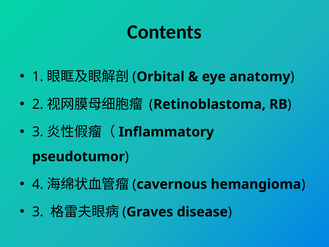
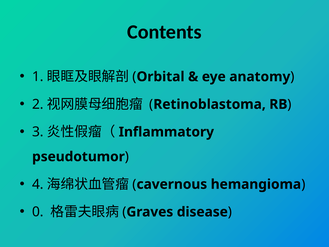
3: 3 -> 0 (38, 212)
